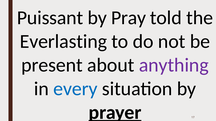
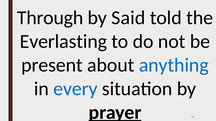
Puissant: Puissant -> Through (50, 18)
Pray: Pray -> Said (128, 18)
anything colour: purple -> blue (174, 65)
